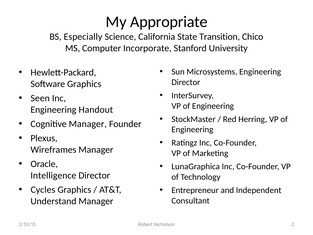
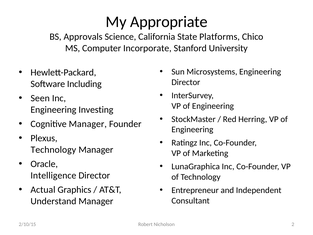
Especially: Especially -> Approvals (83, 37)
Transition: Transition -> Platforms (220, 37)
Software Graphics: Graphics -> Including (84, 84)
Handout: Handout -> Investing (96, 109)
Wireframes: Wireframes -> Technology (53, 149)
Cycles: Cycles -> Actual (43, 189)
